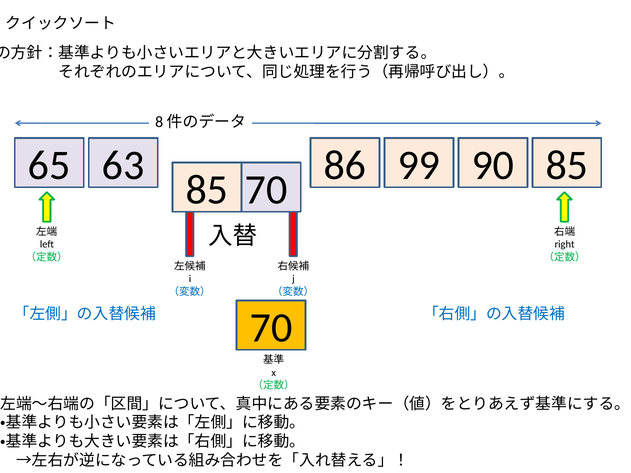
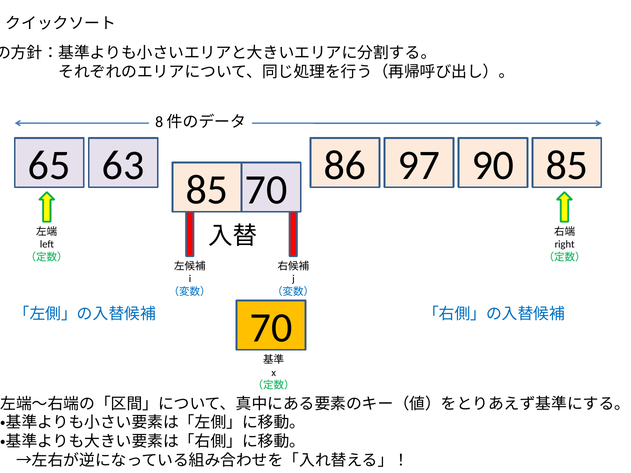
99: 99 -> 97 (419, 166)
